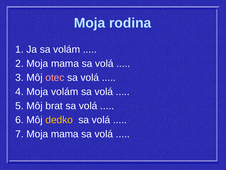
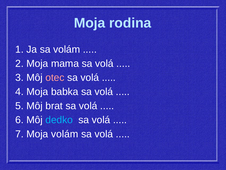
Moja volám: volám -> babka (65, 91)
dedko colour: yellow -> light blue (59, 120)
7 Moja mama: mama -> volám (65, 134)
